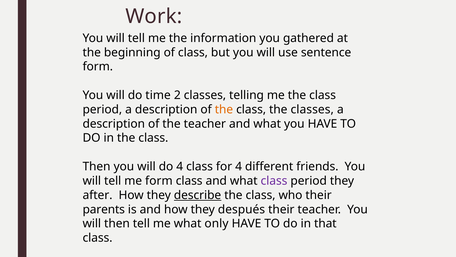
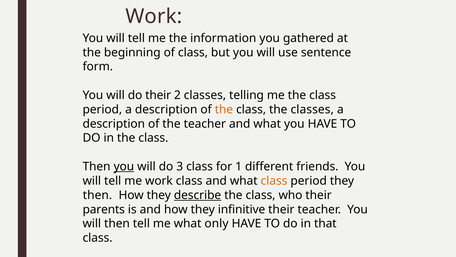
do time: time -> their (158, 95)
you underline: none -> present (124, 166)
do 4: 4 -> 3 (180, 166)
for 4: 4 -> 1 (239, 166)
me form: form -> work (159, 181)
class colour: purple -> orange (274, 181)
after: after -> then (97, 195)
después: después -> infinitive (242, 209)
